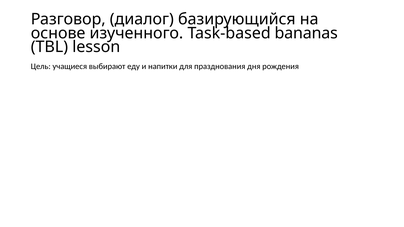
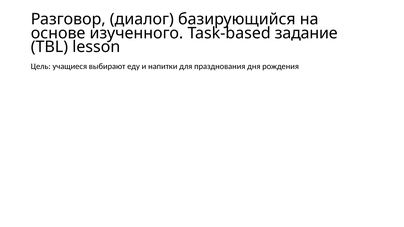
bananas: bananas -> задание (306, 33)
